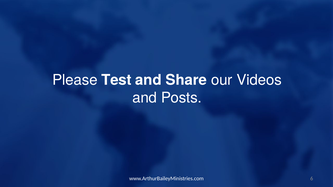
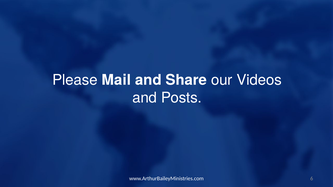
Test: Test -> Mail (116, 80)
